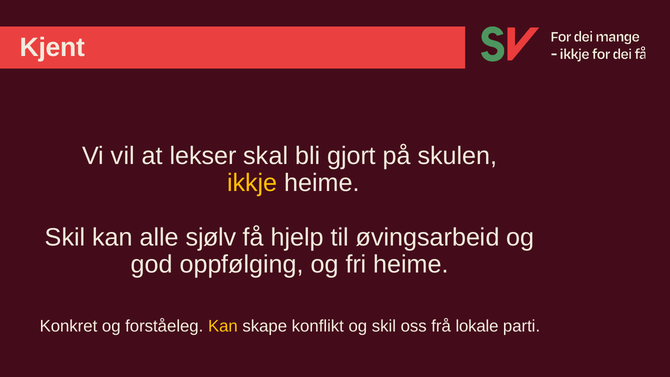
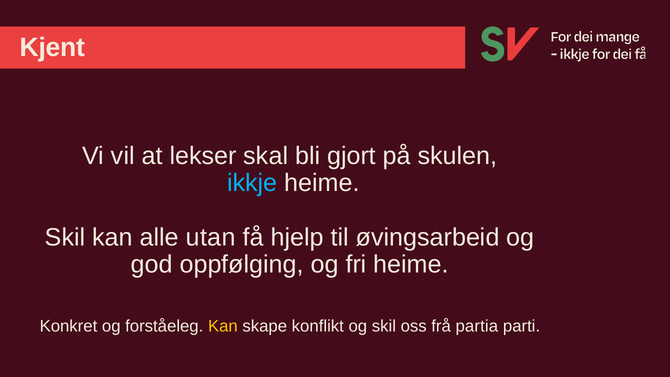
ikkje colour: yellow -> light blue (252, 183)
sjølv: sjølv -> utan (211, 237)
lokale: lokale -> partia (477, 326)
